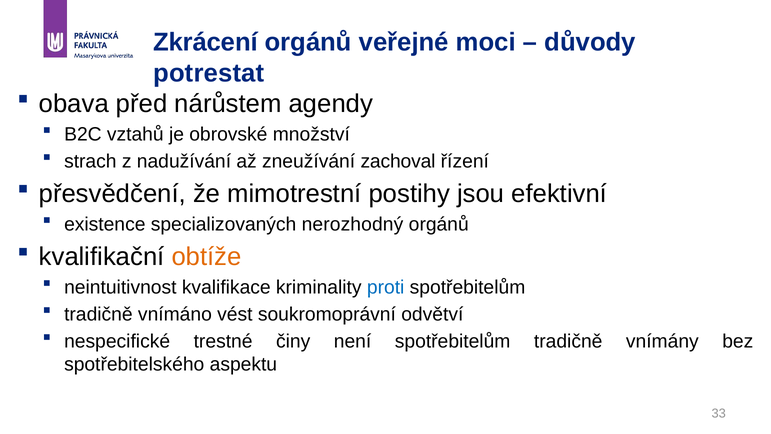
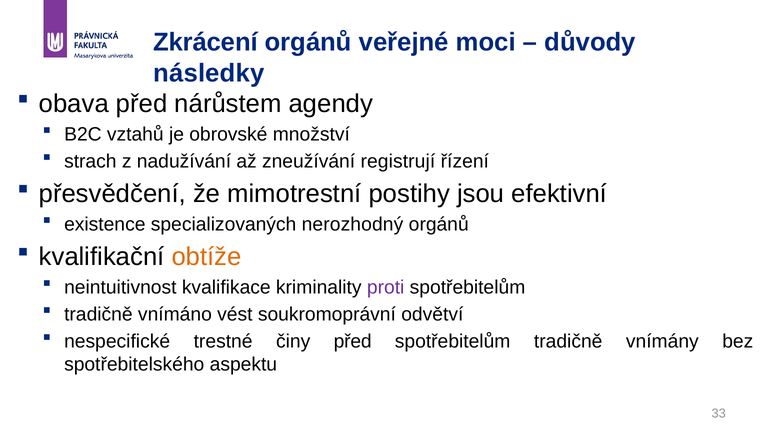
potrestat: potrestat -> následky (209, 73)
zachoval: zachoval -> registrují (398, 161)
proti colour: blue -> purple (386, 287)
činy není: není -> před (353, 341)
